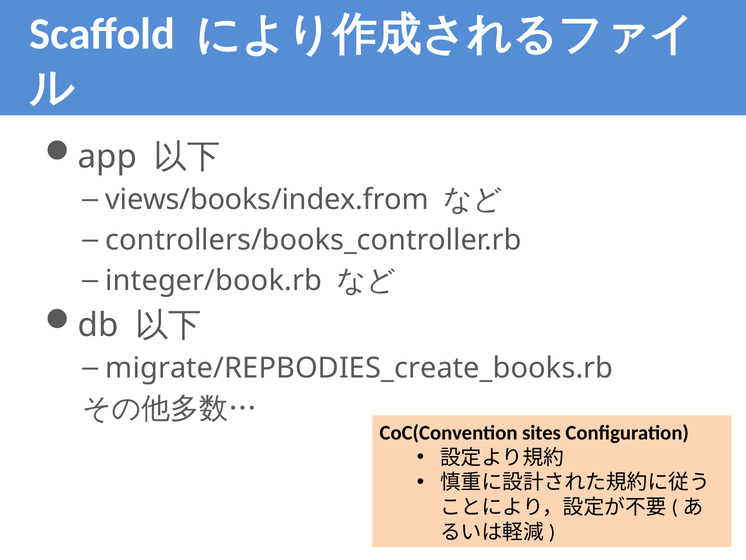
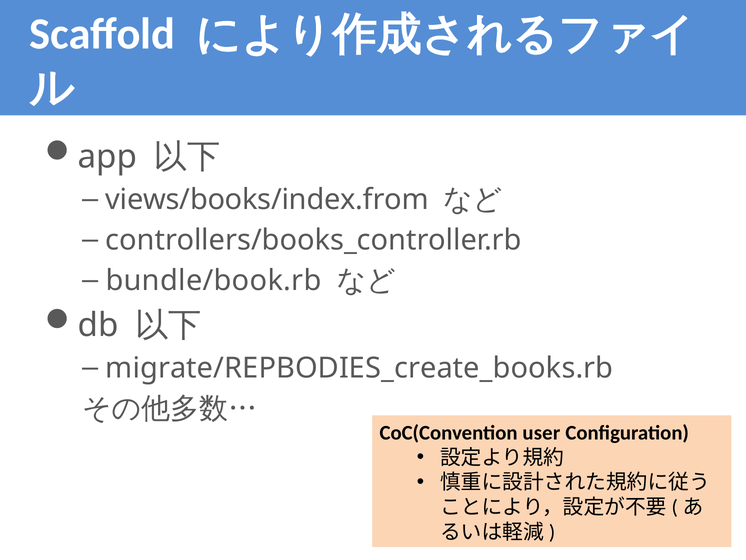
integer/book.rb: integer/book.rb -> bundle/book.rb (214, 281)
sites: sites -> user (541, 432)
